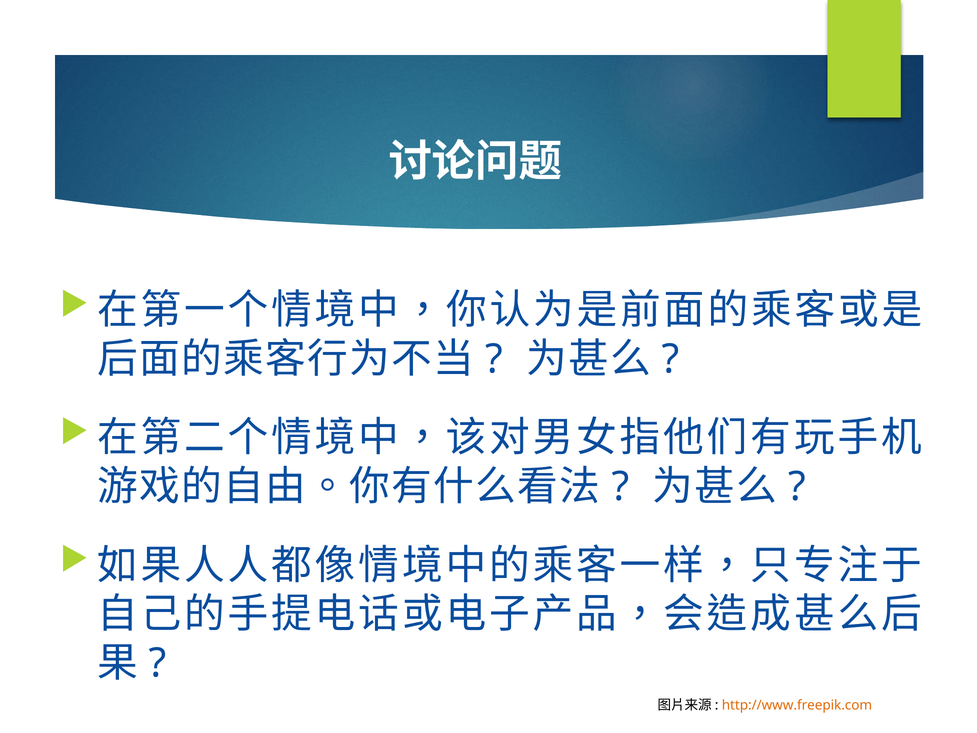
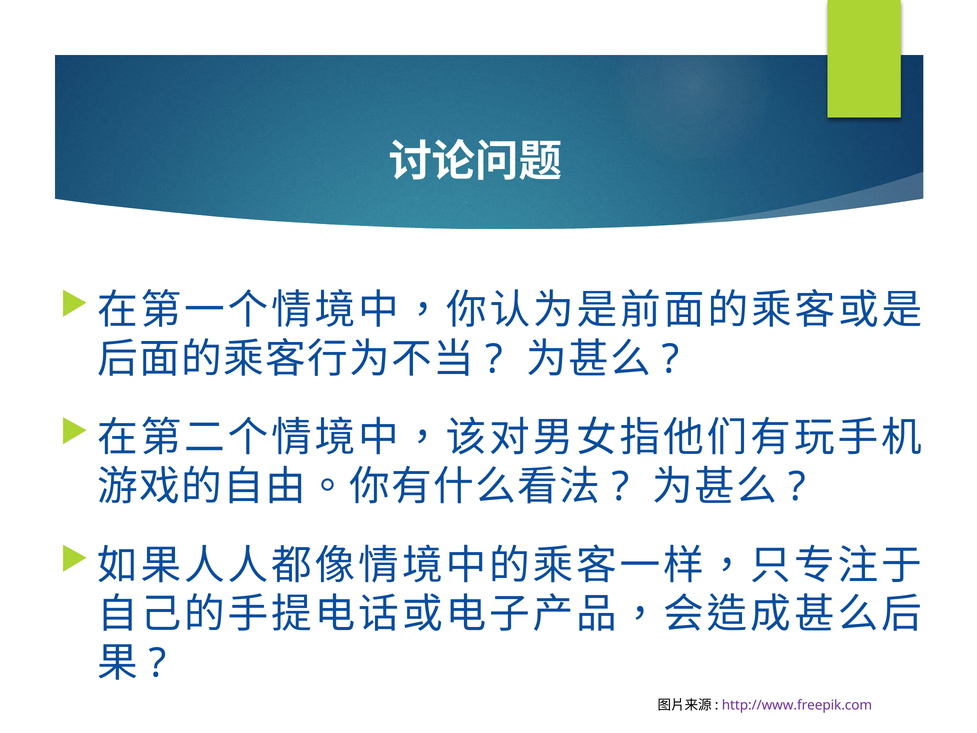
http://www.freepik.com colour: orange -> purple (797, 705)
